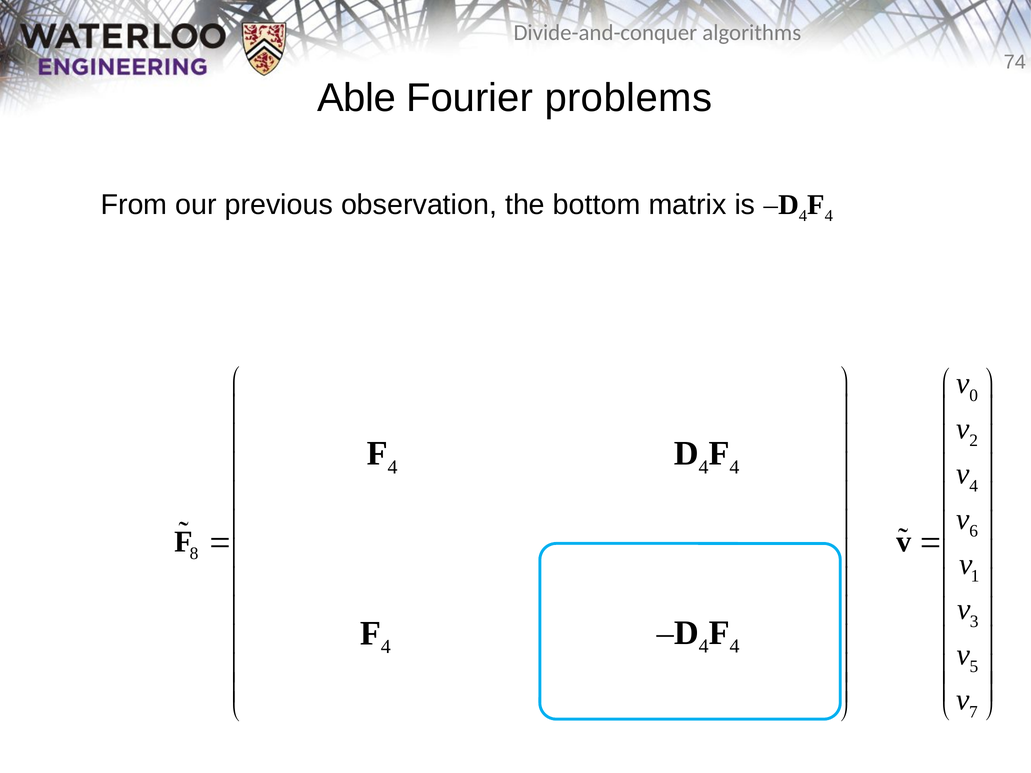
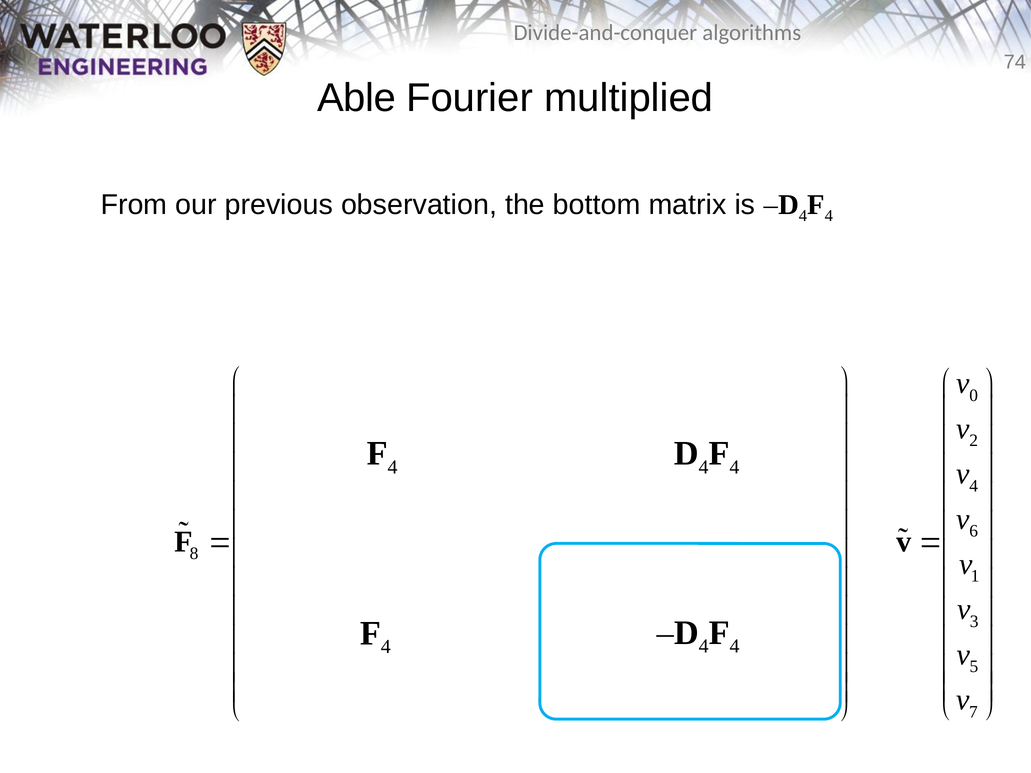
problems: problems -> multiplied (629, 98)
